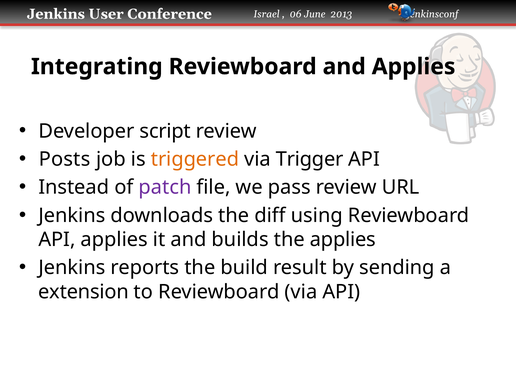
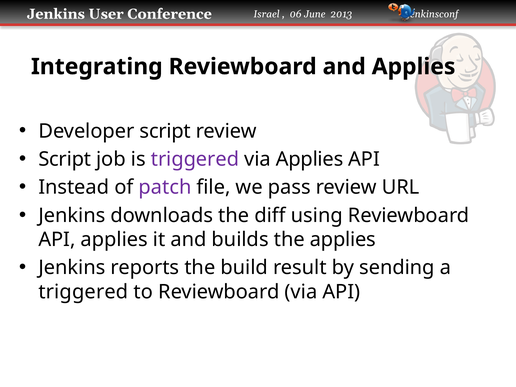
Posts: Posts -> Script (65, 159)
triggered colour: orange -> purple (195, 159)
via Trigger: Trigger -> Applies (310, 159)
extension: extension -> triggered (83, 292)
